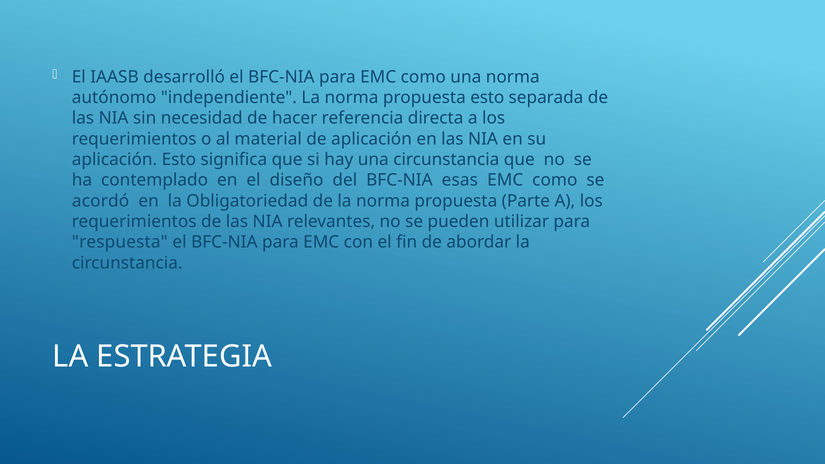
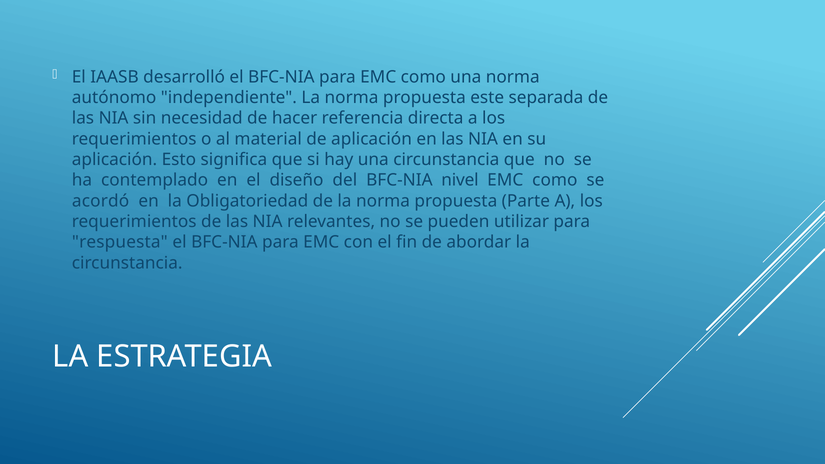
propuesta esto: esto -> este (487, 98)
esas: esas -> nivel (460, 180)
